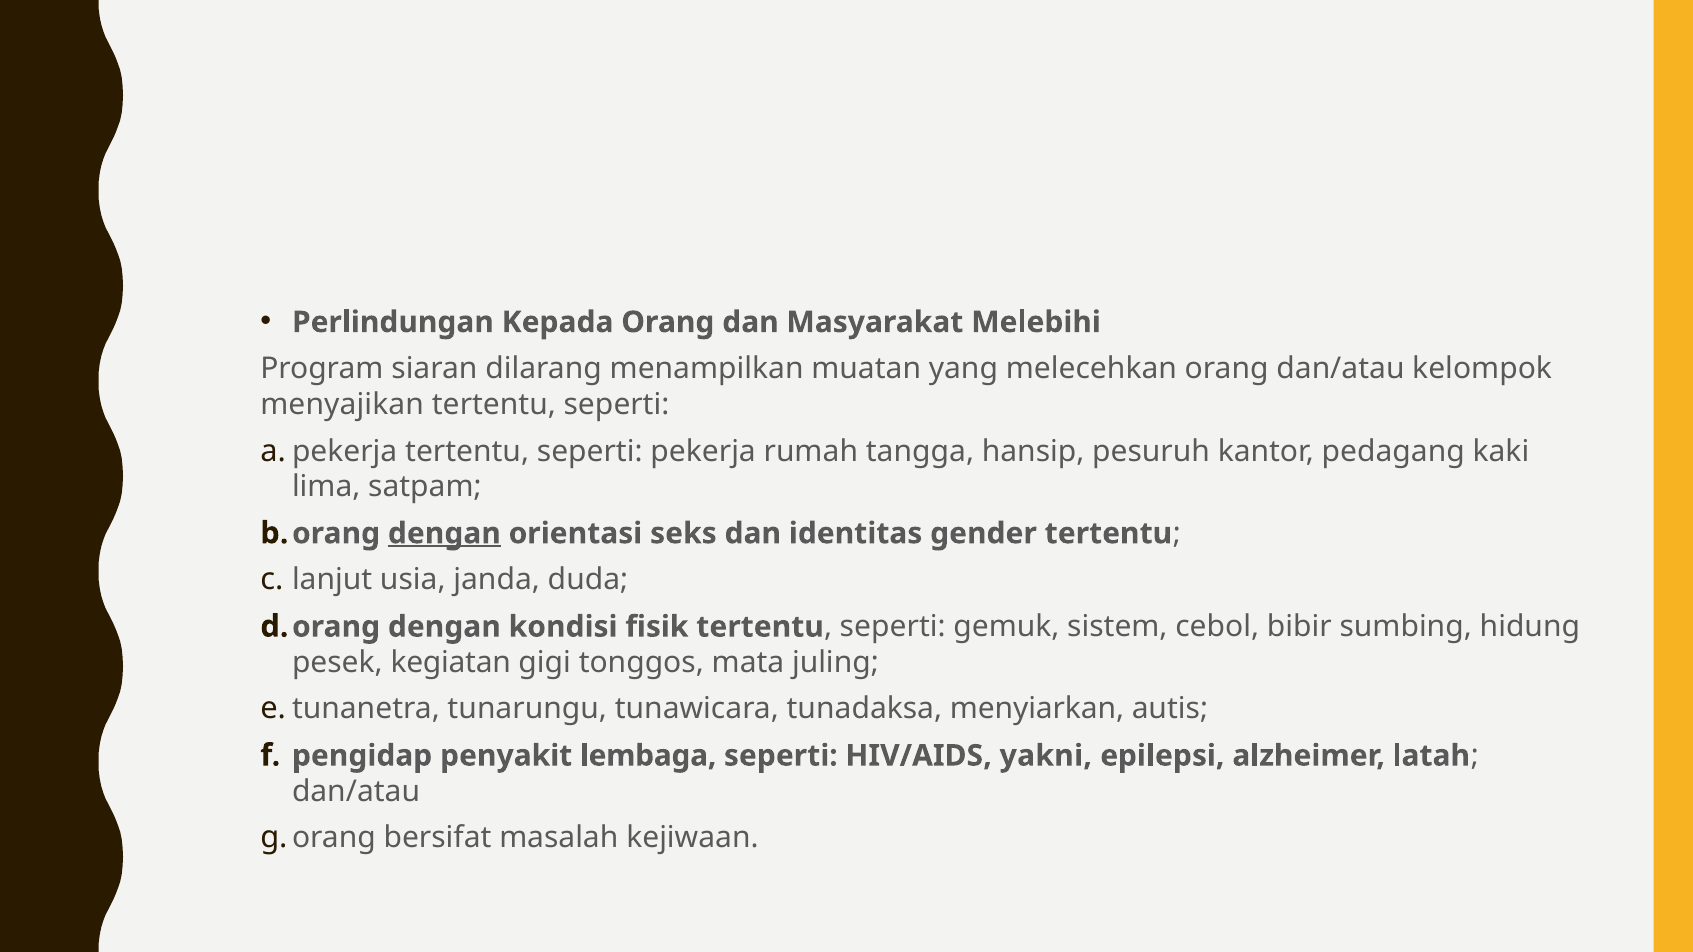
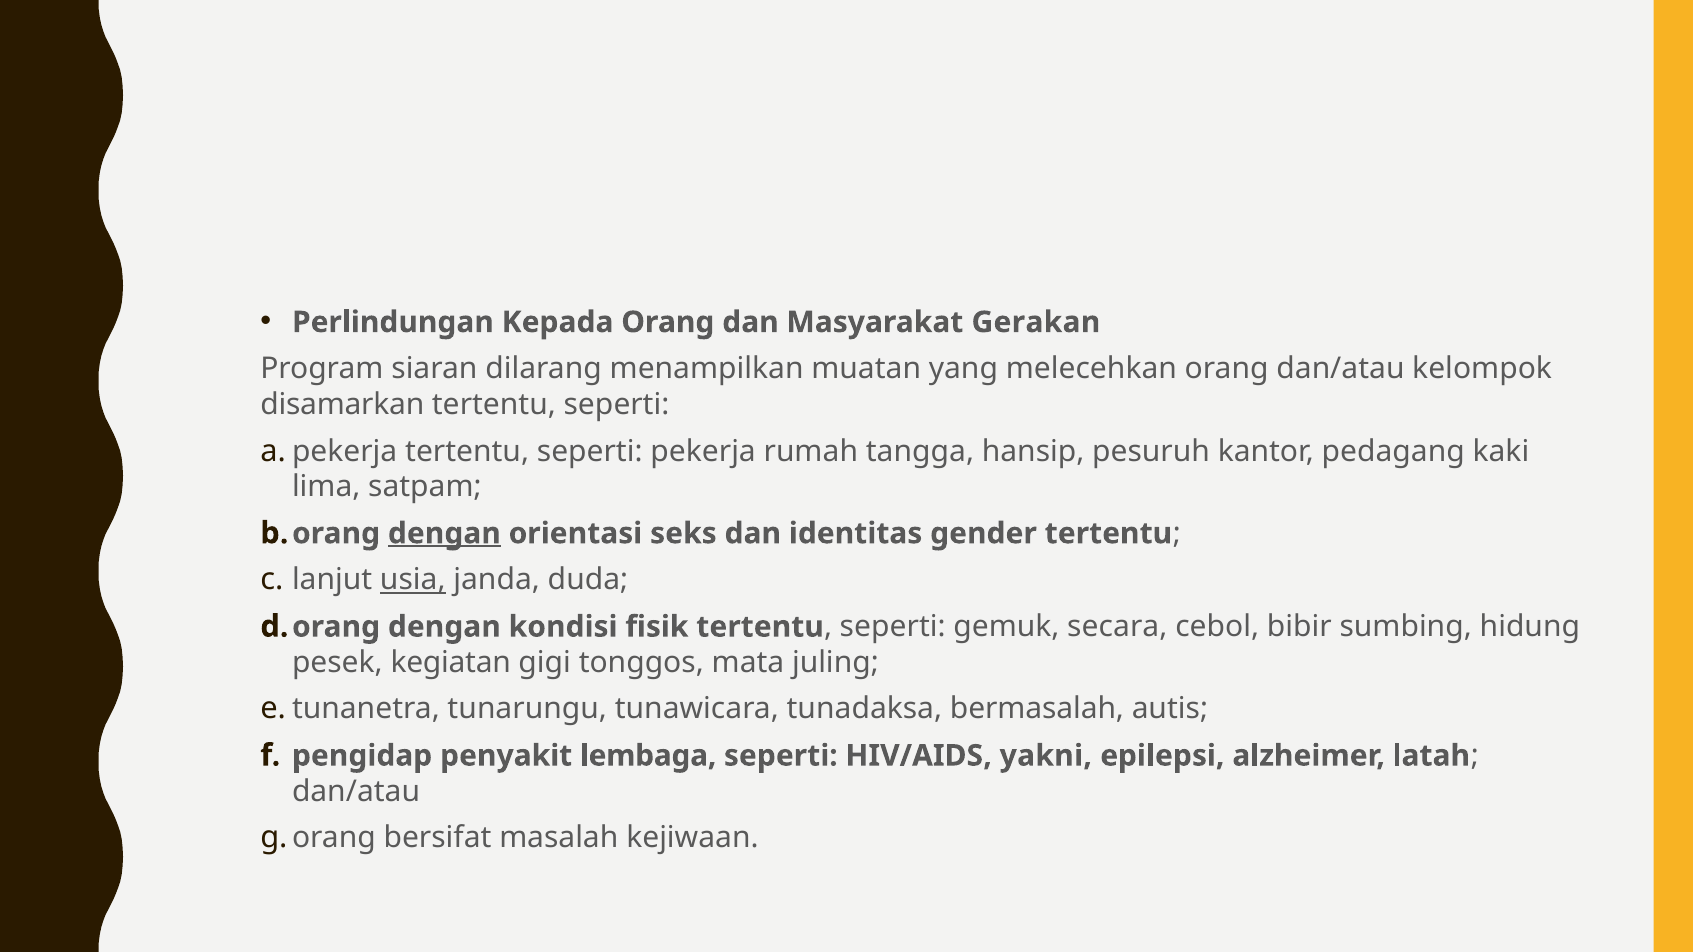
Melebihi: Melebihi -> Gerakan (1036, 322)
menyajikan: menyajikan -> disamarkan (342, 405)
usia underline: none -> present (413, 580)
sistem: sistem -> secara (1117, 627)
menyiarkan: menyiarkan -> bermasalah (1037, 709)
